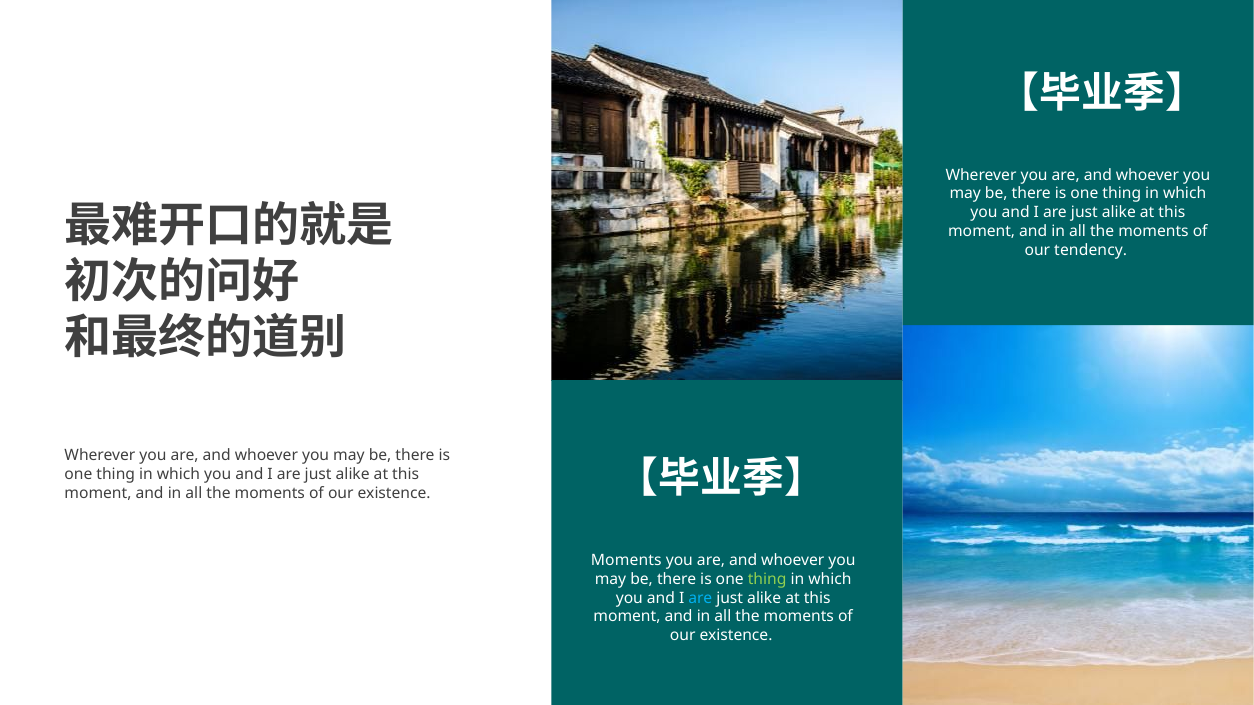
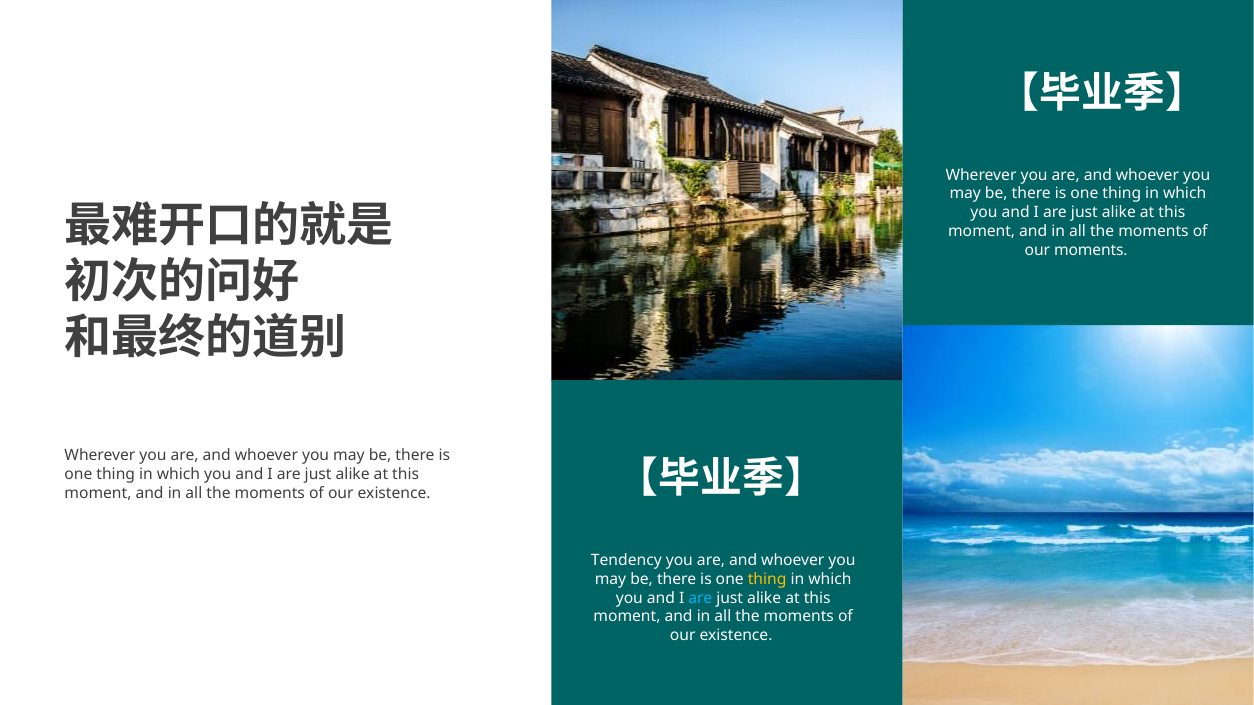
our tendency: tendency -> moments (1091, 250)
Moments: Moments -> Tendency (626, 561)
thing colour: light green -> yellow (767, 579)
